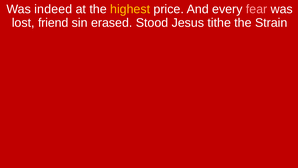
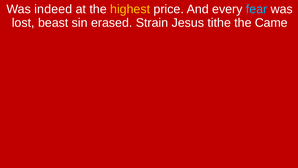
fear colour: pink -> light blue (257, 9)
friend: friend -> beast (53, 23)
Stood: Stood -> Strain (152, 23)
Strain: Strain -> Came (271, 23)
